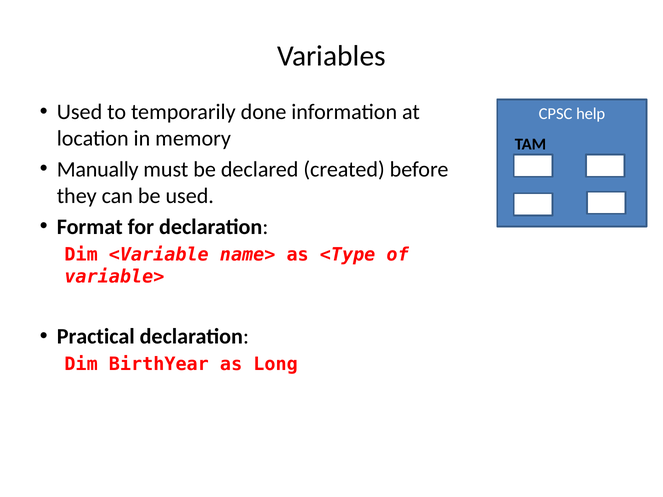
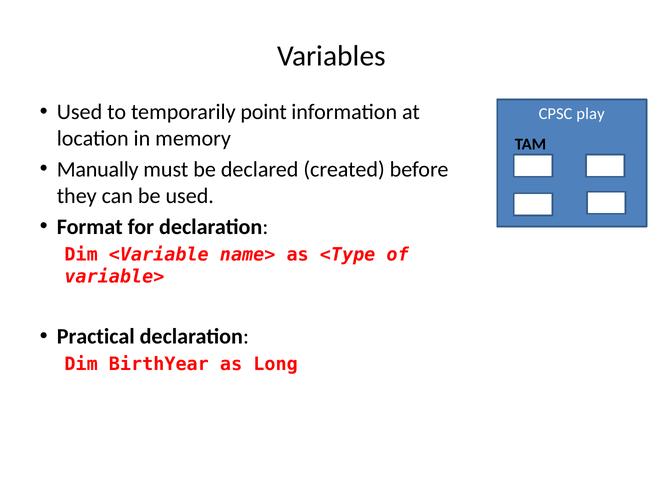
done: done -> point (264, 112)
help: help -> play (590, 114)
